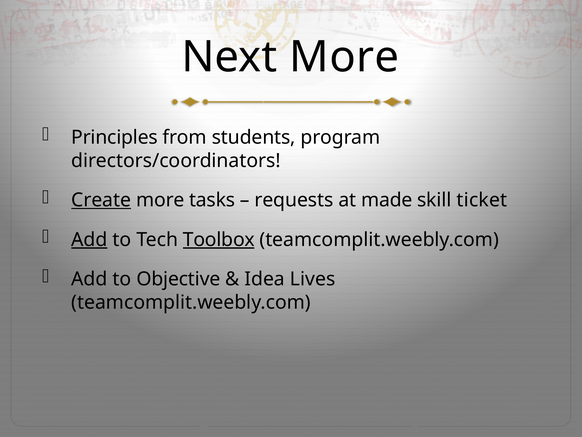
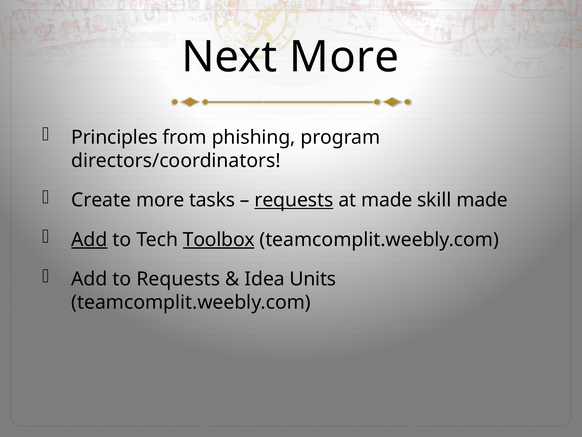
students: students -> phishing (254, 137)
Create underline: present -> none (101, 200)
requests underline: none -> present (294, 200)
skill ticket: ticket -> made (482, 200)
to Objective: Objective -> Requests (178, 279)
Lives: Lives -> Units (313, 279)
